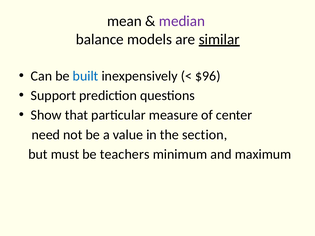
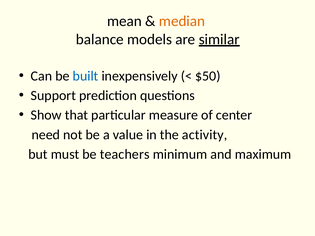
median colour: purple -> orange (182, 21)
$96: $96 -> $50 (208, 76)
section: section -> activity (205, 135)
